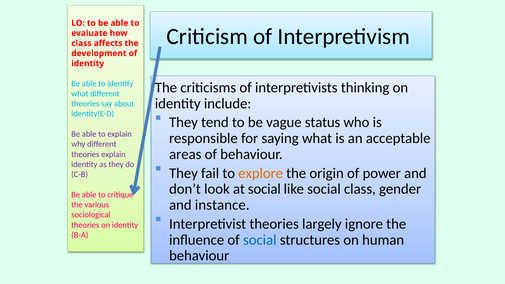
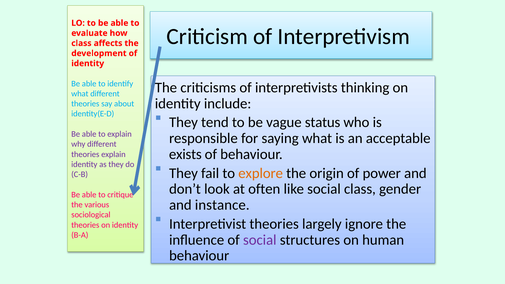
areas: areas -> exists (185, 154)
at social: social -> often (264, 189)
social colour: blue -> purple (260, 240)
